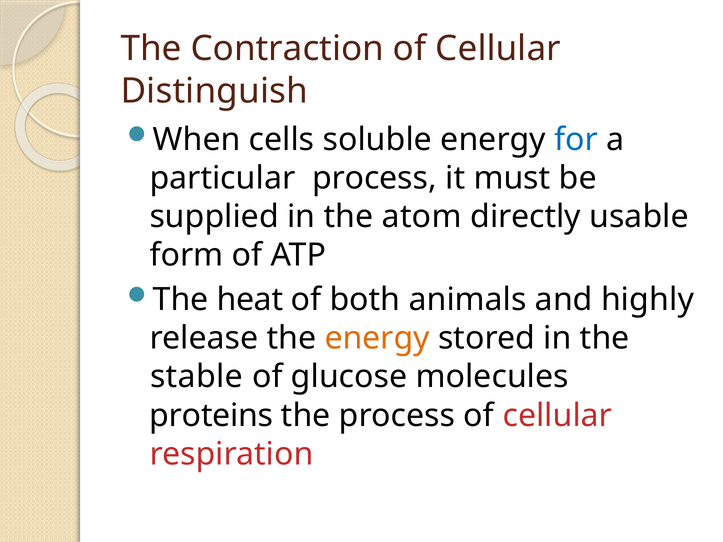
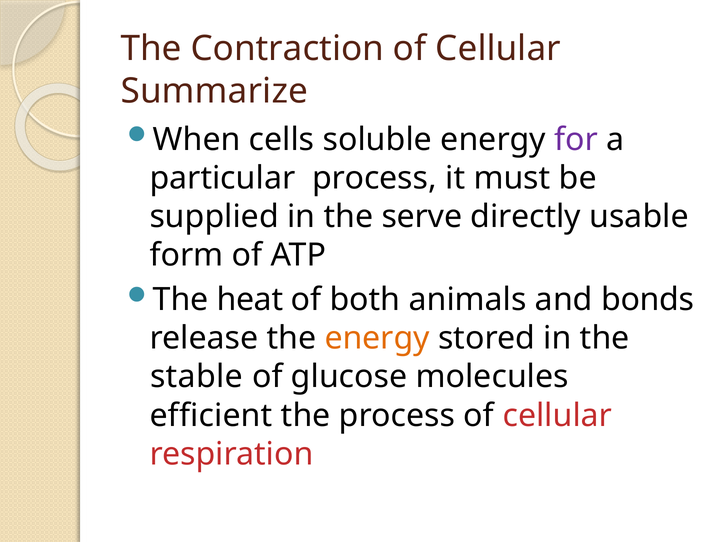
Distinguish: Distinguish -> Summarize (214, 91)
for colour: blue -> purple (576, 140)
atom: atom -> serve (422, 217)
highly: highly -> bonds (648, 300)
proteins: proteins -> efficient (211, 416)
